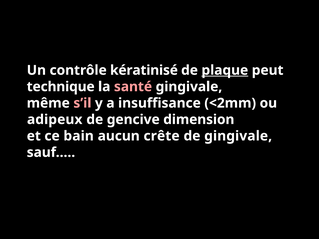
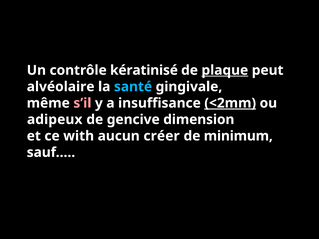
technique: technique -> alvéolaire (61, 87)
santé colour: pink -> light blue (133, 87)
<2mm underline: none -> present (230, 103)
bain: bain -> with (79, 136)
crête: crête -> créer (162, 136)
de gingivale: gingivale -> minimum (238, 136)
